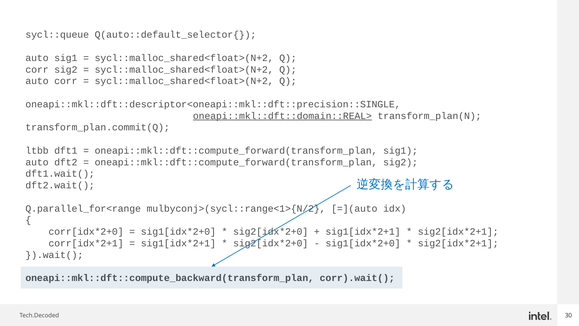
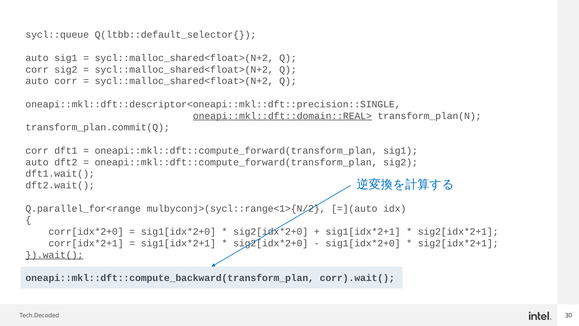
Q(auto::default_selector{: Q(auto::default_selector{ -> Q(ltbb::default_selector{ (175, 35)
ltbb: ltbb -> corr (37, 150)
}).wait( underline: none -> present (54, 255)
